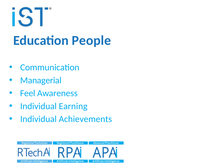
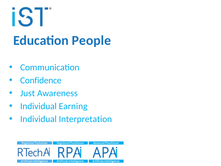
Managerial: Managerial -> Confidence (41, 80)
Feel: Feel -> Just (28, 93)
Achievements: Achievements -> Interpretation (85, 119)
